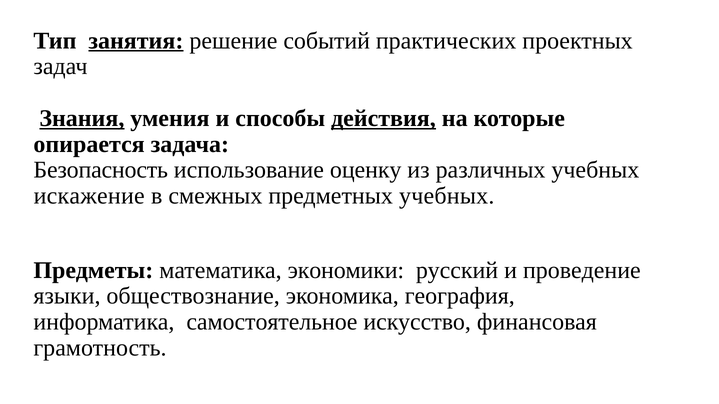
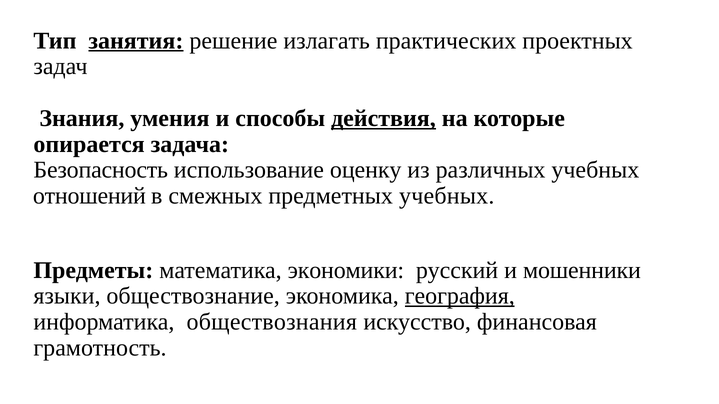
событий: событий -> излагать (327, 41)
Знания underline: present -> none (82, 118)
искажение: искажение -> отношений (89, 196)
проведение: проведение -> мошенники (582, 271)
география underline: none -> present (460, 296)
самостоятельное: самостоятельное -> обществознания (272, 322)
